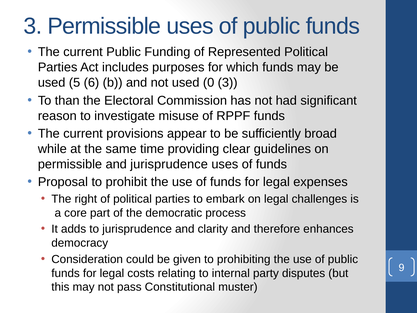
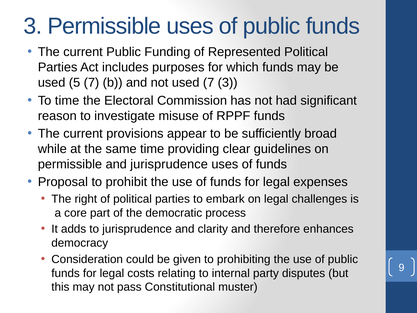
5 6: 6 -> 7 (91, 83)
used 0: 0 -> 7 (209, 83)
To than: than -> time (67, 100)
